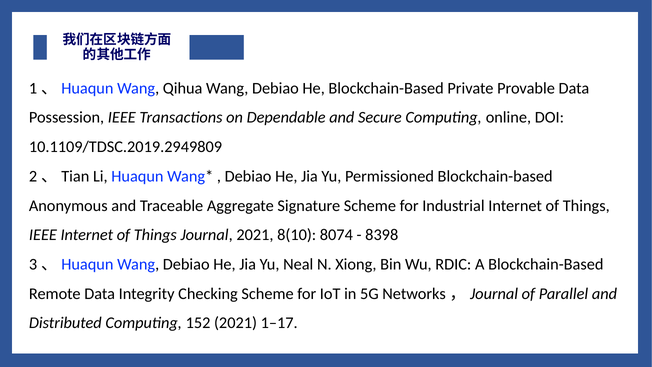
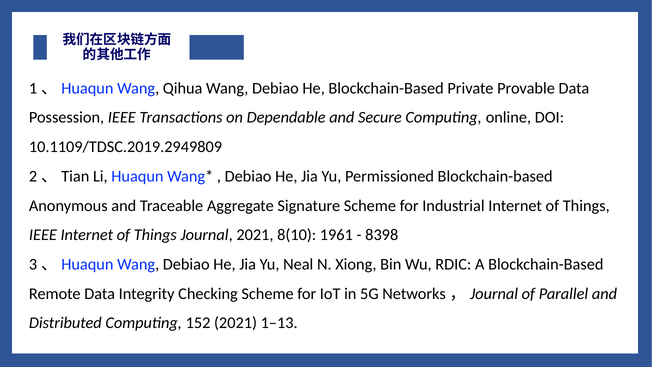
8074: 8074 -> 1961 (336, 235)
1–17: 1–17 -> 1–13 (279, 323)
